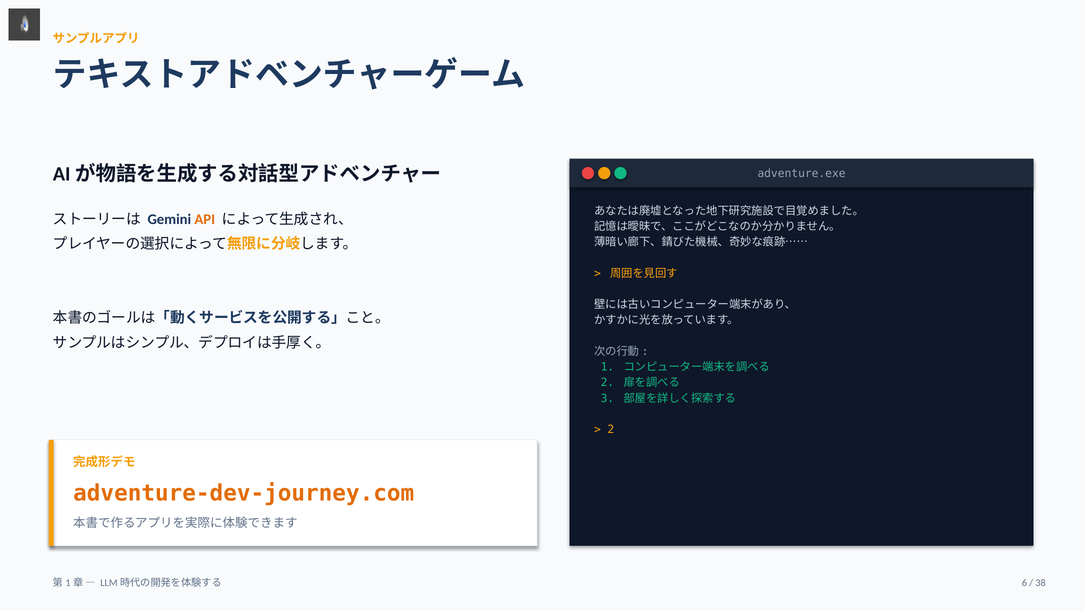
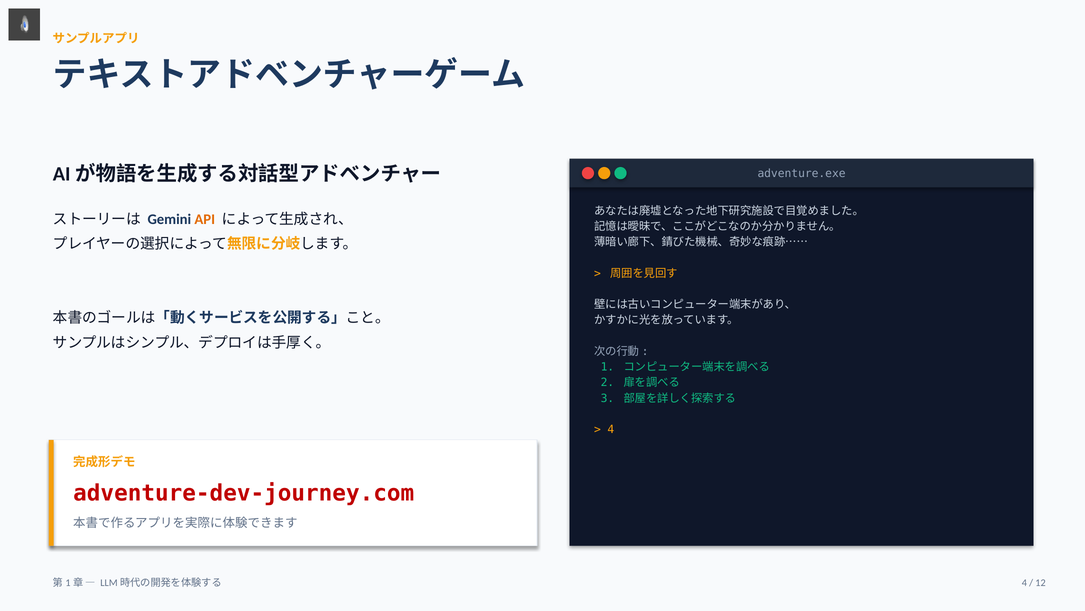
2: 2 -> 4 (611, 429)
adventure-dev-journey.com colour: orange -> red (244, 493)
6: 6 -> 4 (1024, 582)
38: 38 -> 12 (1041, 582)
